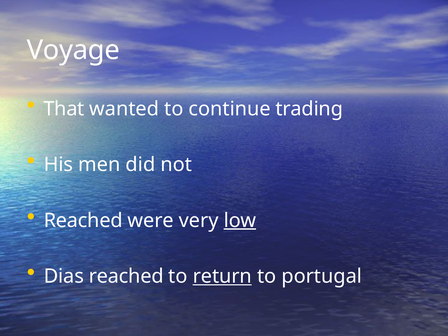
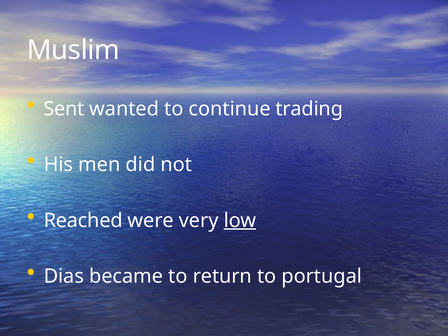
Voyage: Voyage -> Muslim (73, 50)
That: That -> Sent (64, 109)
Dias reached: reached -> became (126, 276)
return underline: present -> none (222, 276)
